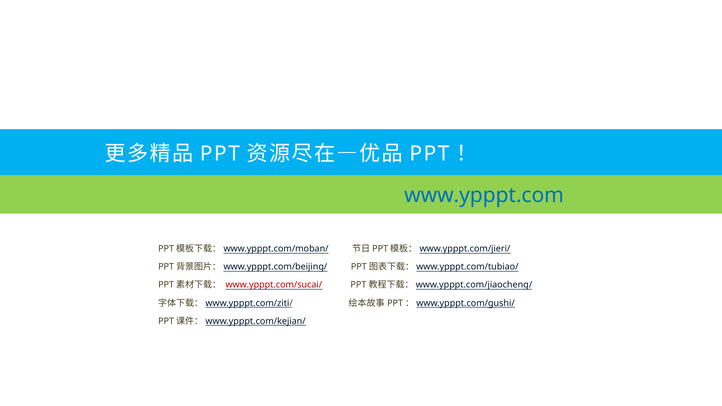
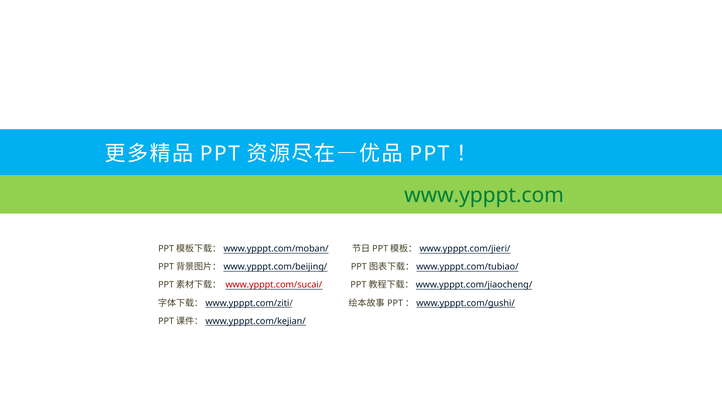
www.ypppt.com colour: blue -> green (484, 196)
